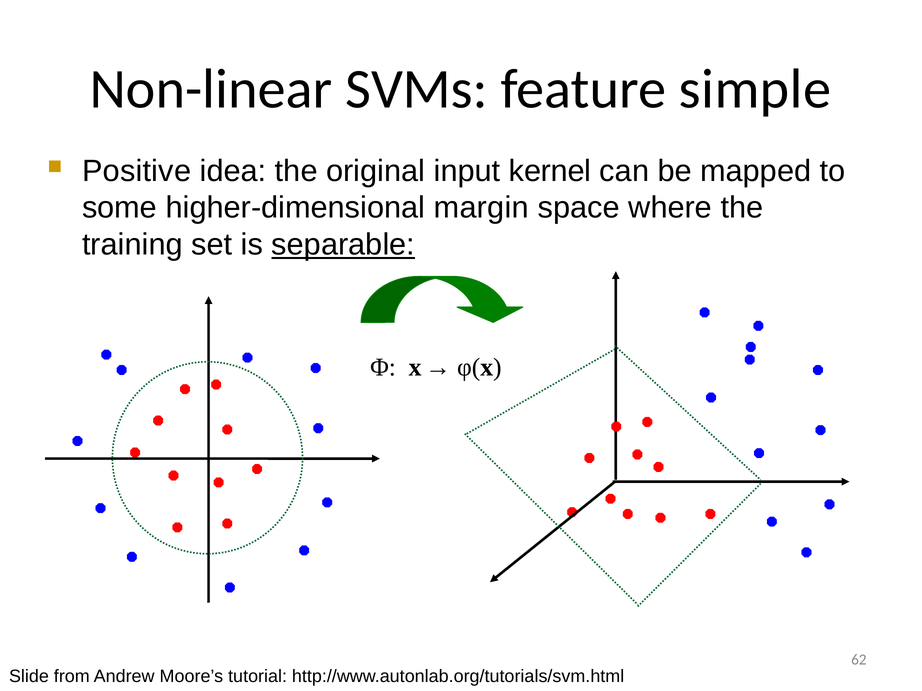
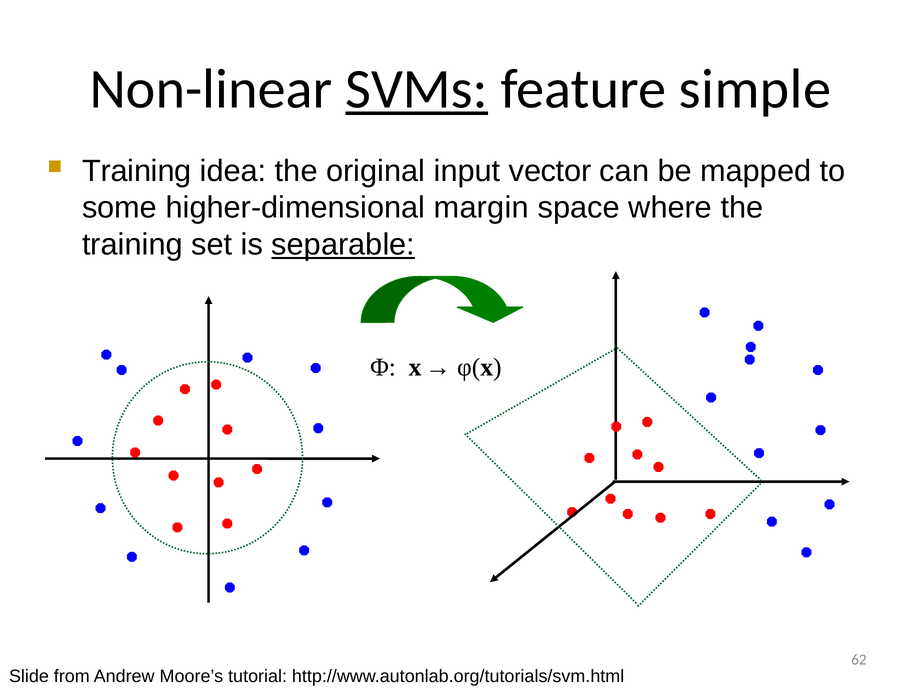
SVMs underline: none -> present (417, 89)
Positive: Positive -> Training (137, 171)
kernel: kernel -> vector (550, 171)
